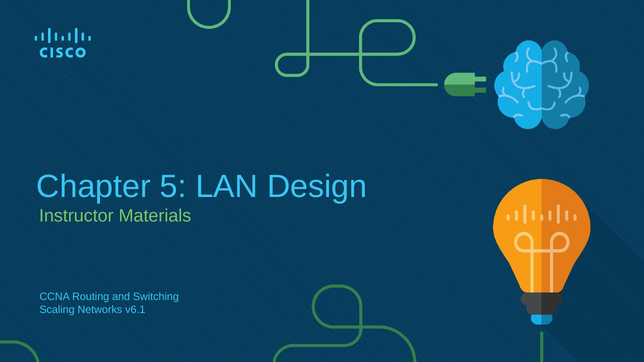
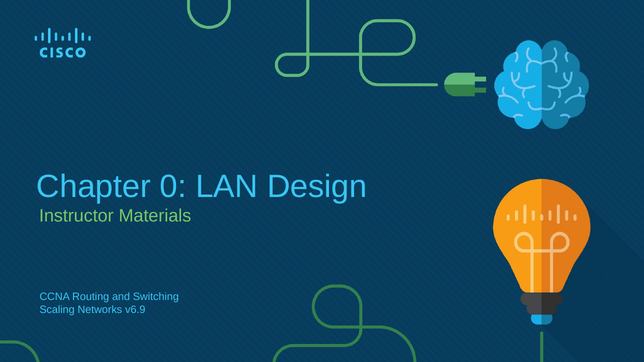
5: 5 -> 0 (173, 187)
v6.1: v6.1 -> v6.9 (135, 310)
